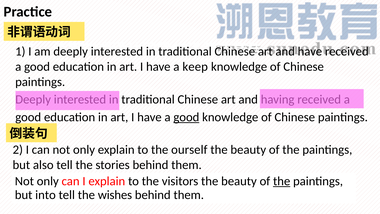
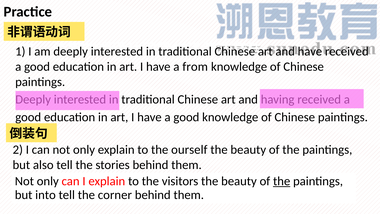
keep: keep -> from (195, 67)
good underline: present -> none (186, 117)
wishes: wishes -> corner (115, 195)
